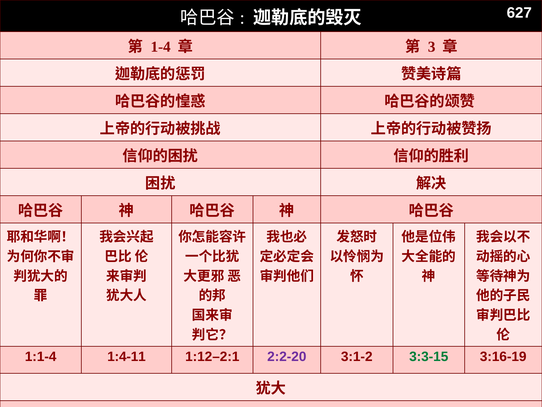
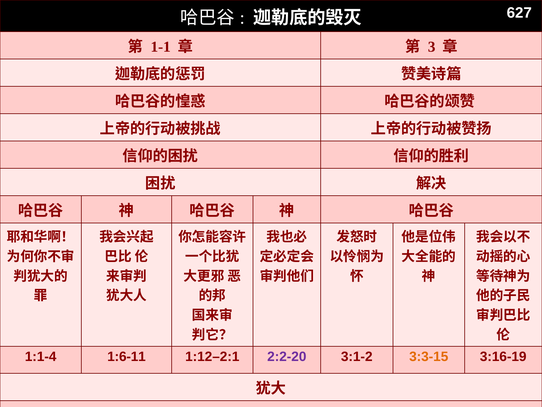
1-4: 1-4 -> 1-1 (161, 47)
1:4-11: 1:4-11 -> 1:6-11 (126, 356)
3:3-15 colour: green -> orange (429, 356)
